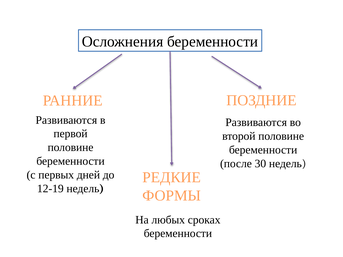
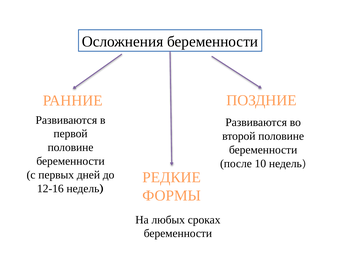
30: 30 -> 10 (260, 164)
12-19: 12-19 -> 12-16 (50, 189)
